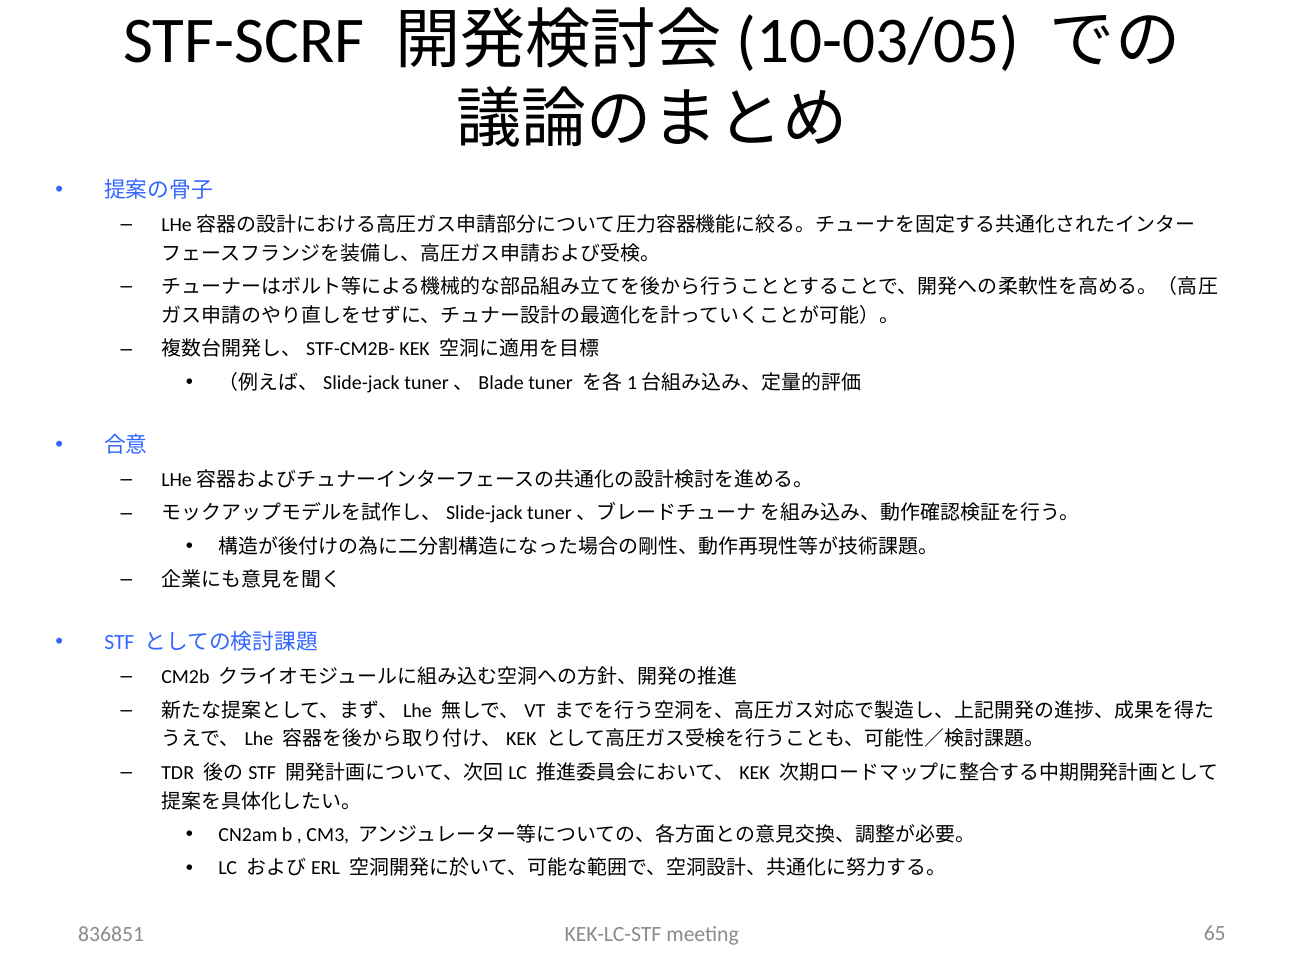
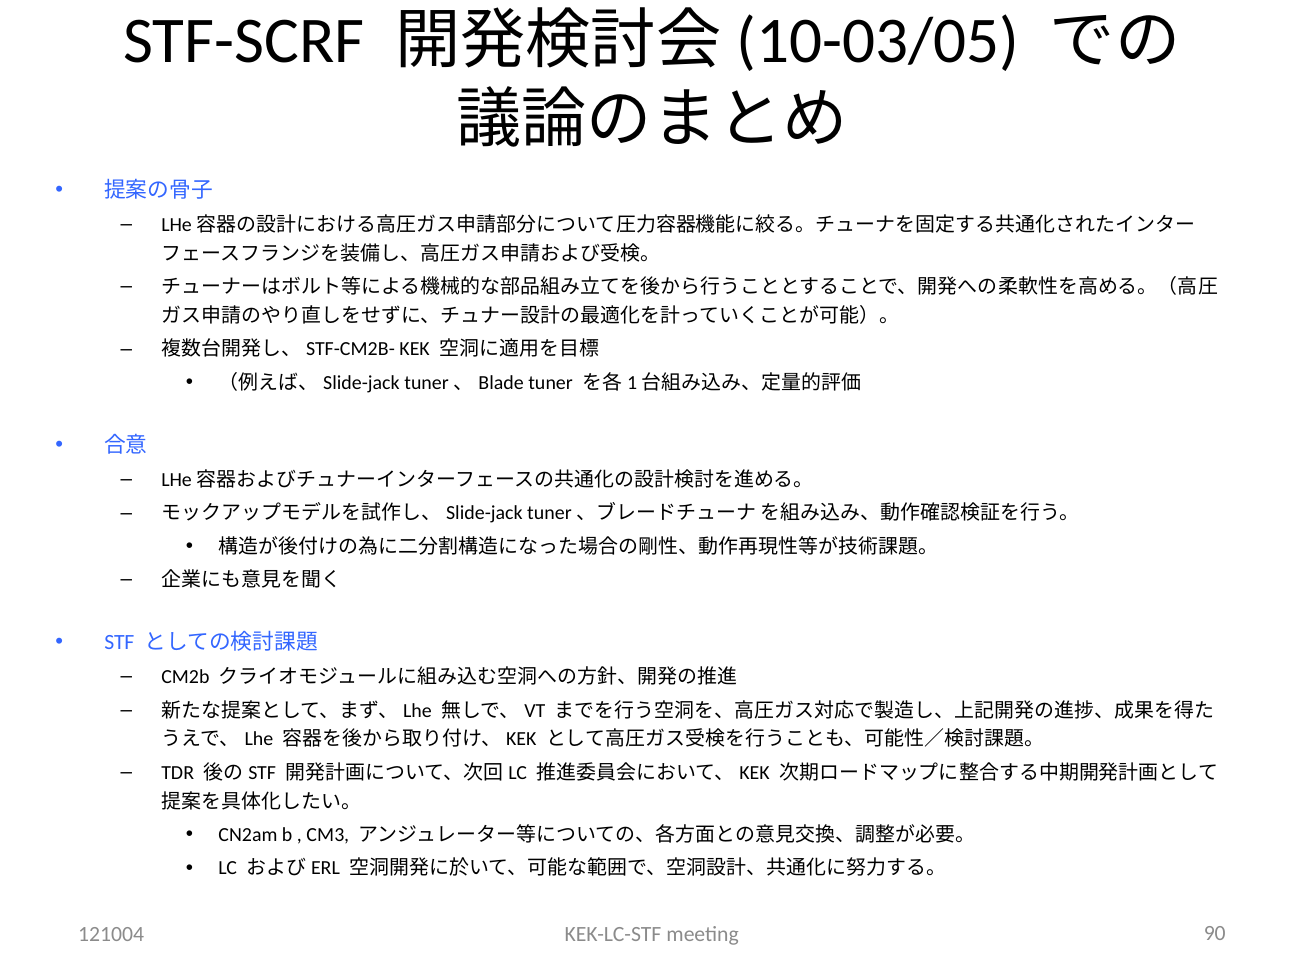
836851: 836851 -> 121004 (111, 934)
65: 65 -> 90 (1215, 934)
